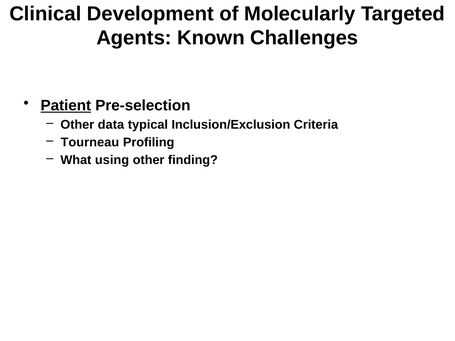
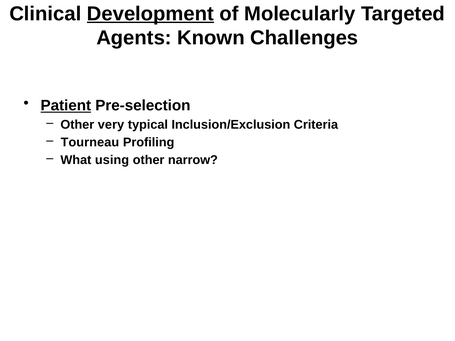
Development underline: none -> present (150, 14)
data: data -> very (111, 125)
finding: finding -> narrow (193, 160)
